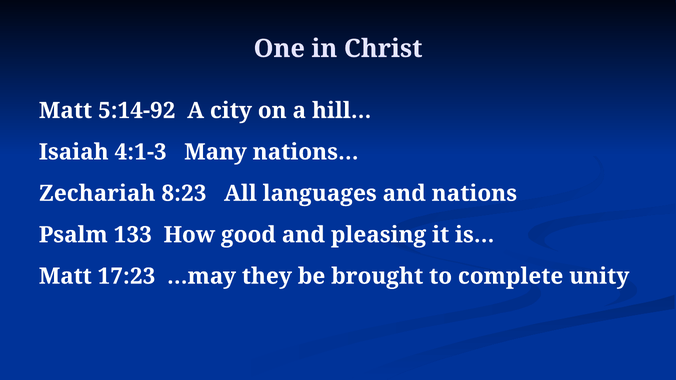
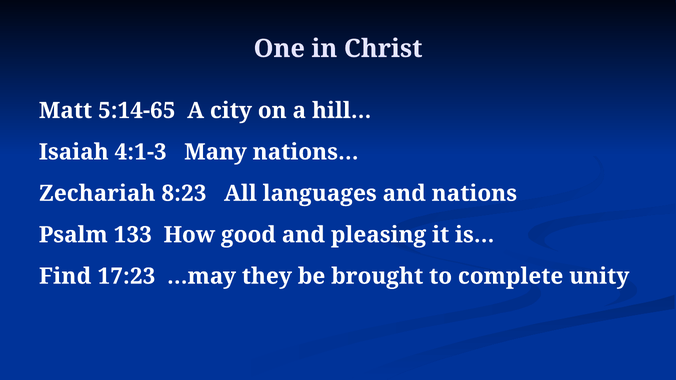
5:14-92: 5:14-92 -> 5:14-65 (137, 111)
Matt: Matt -> Find (65, 276)
